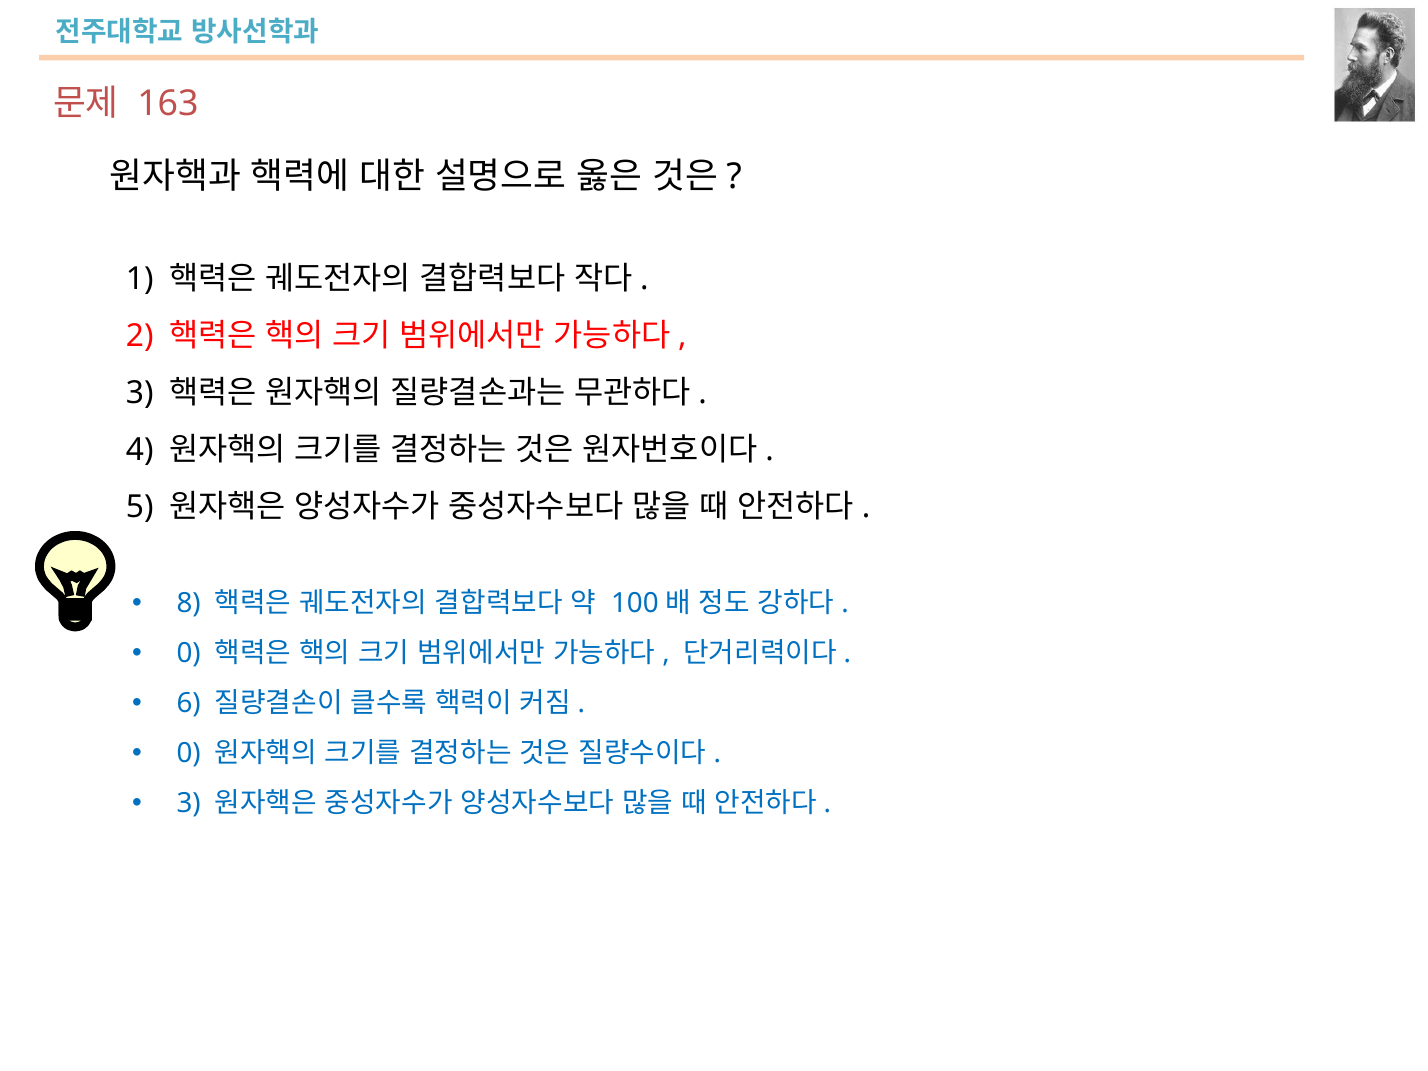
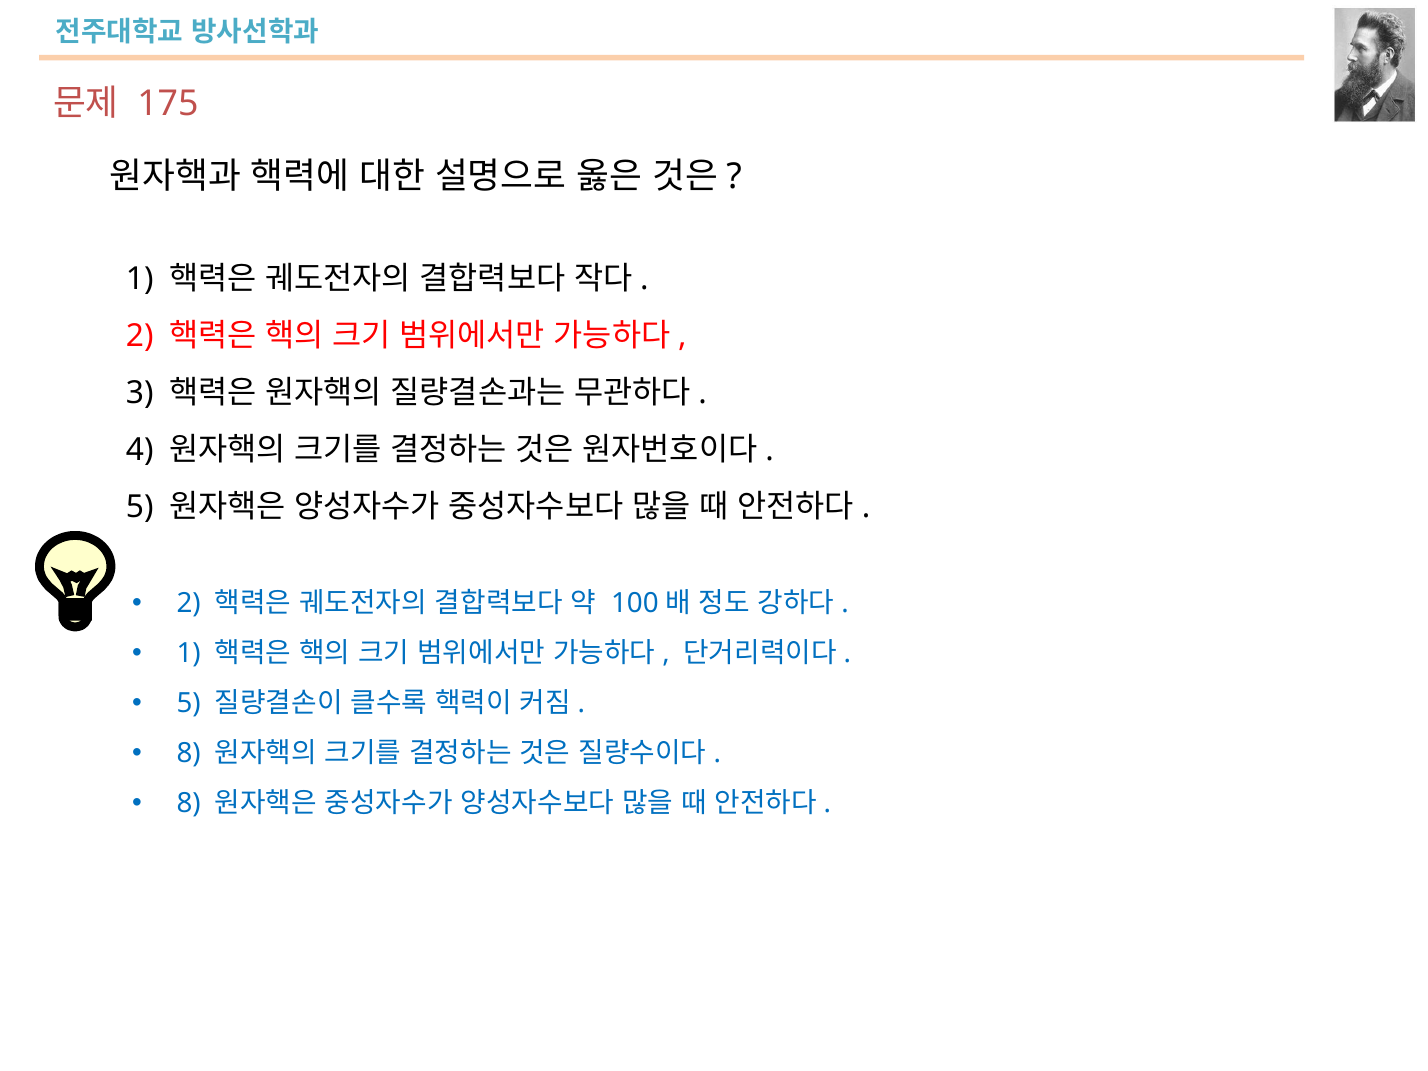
163: 163 -> 175 (168, 104)
8: 8 -> 2 (189, 604)
0: 0 -> 1 (189, 654)
6: 6 -> 5 (189, 704)
0: 0 -> 8 (189, 754)
3: 3 -> 8 (189, 804)
